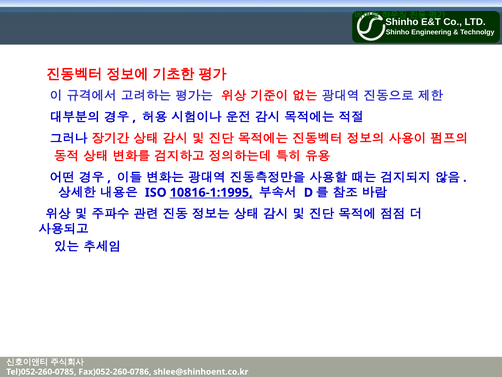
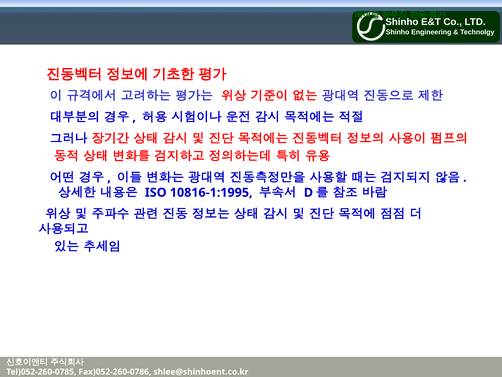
10816-1:1995 underline: present -> none (211, 192)
